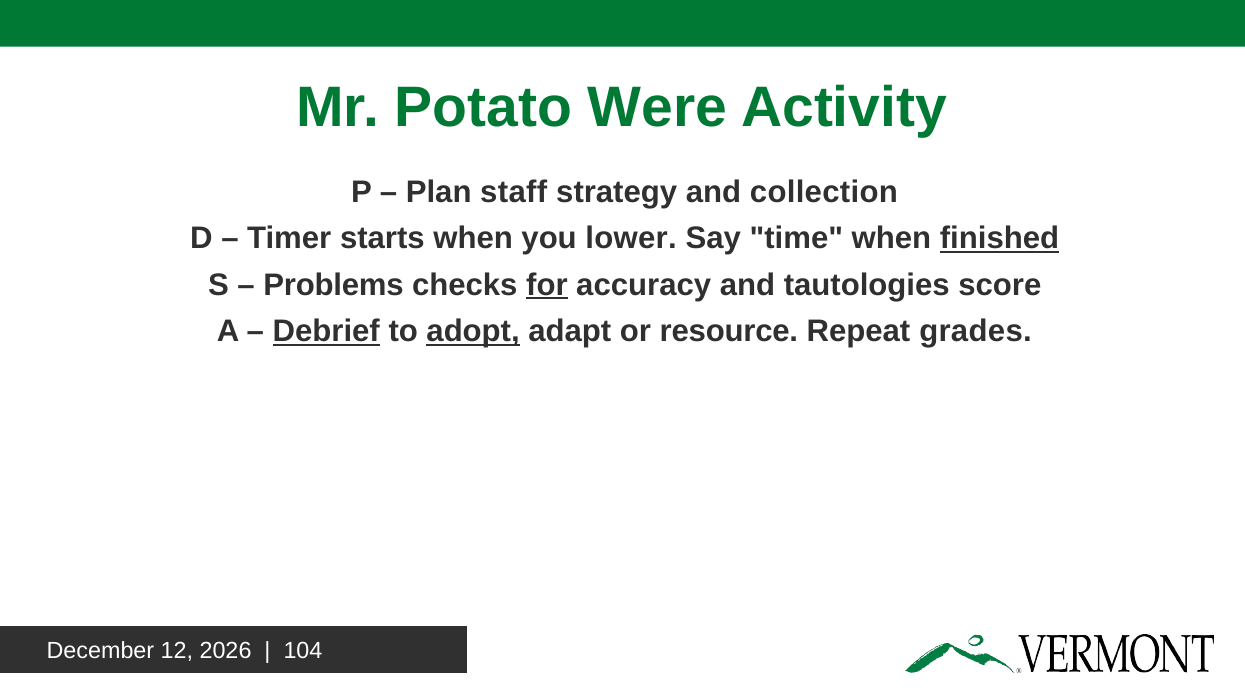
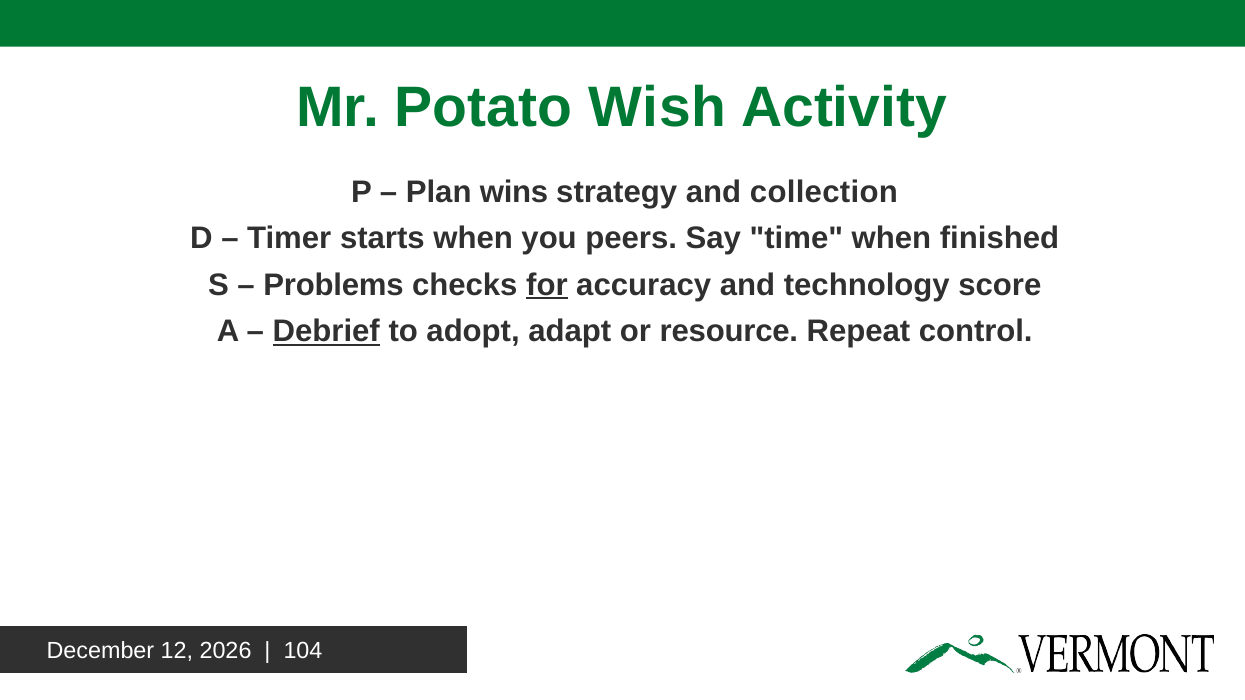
Were: Were -> Wish (657, 108)
staff: staff -> wins (514, 192)
lower: lower -> peers (631, 239)
finished underline: present -> none (999, 239)
tautologies: tautologies -> technology (867, 285)
adopt underline: present -> none (473, 332)
grades: grades -> control (976, 332)
